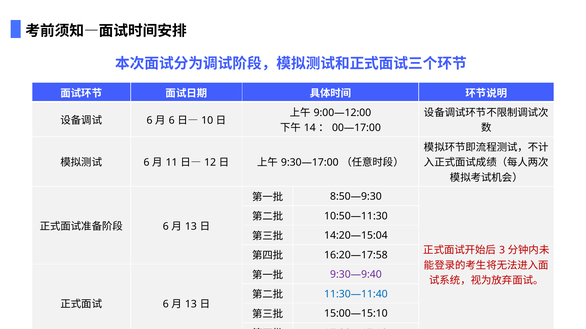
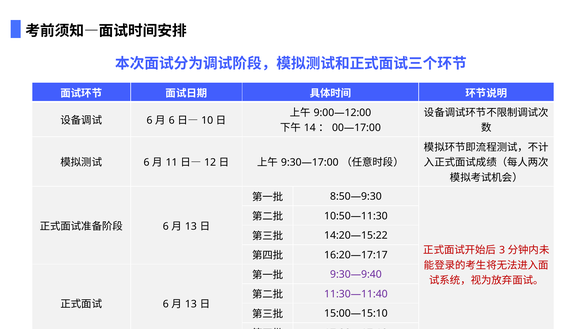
14:20—15:04: 14:20—15:04 -> 14:20—15:22 (356, 236)
16:20—17:58: 16:20—17:58 -> 16:20—17:17 (356, 255)
11:30—11:40 colour: blue -> purple (356, 295)
